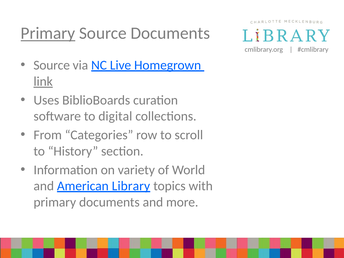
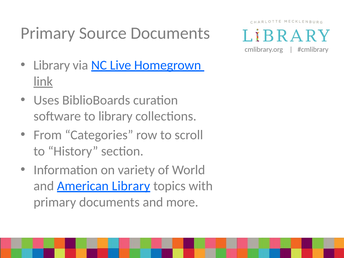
Primary underline: present -> none (48, 33)
Source: Source -> Library (52, 65)
to digital: digital -> library (115, 116)
